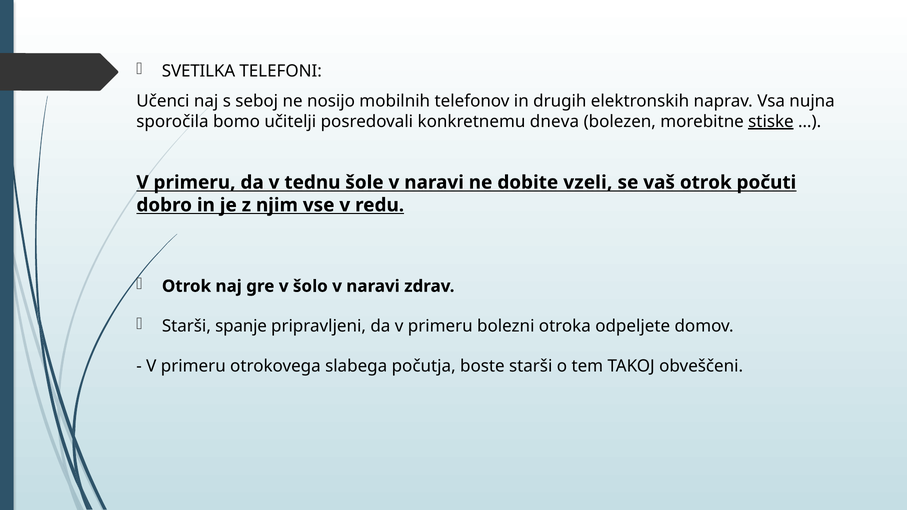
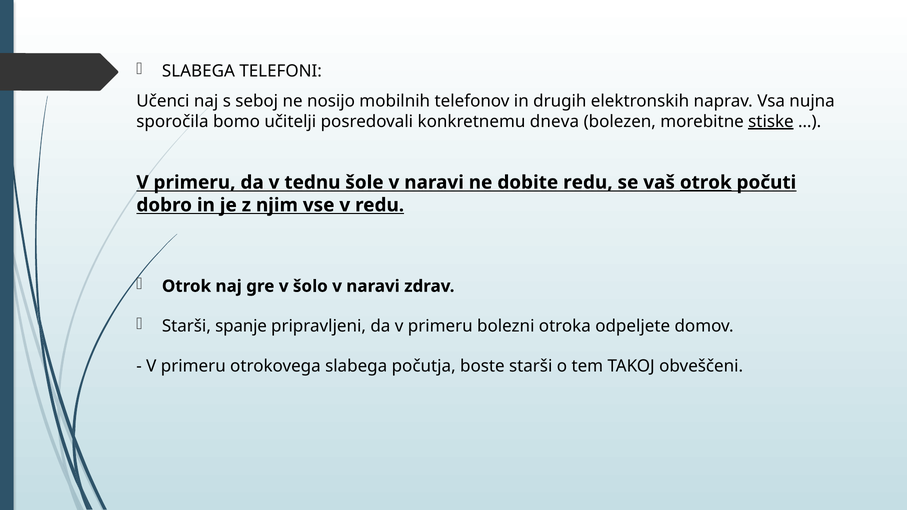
SVETILKA: SVETILKA -> SLABEGA (198, 71)
dobite vzeli: vzeli -> redu (588, 182)
otrok underline: none -> present (706, 182)
